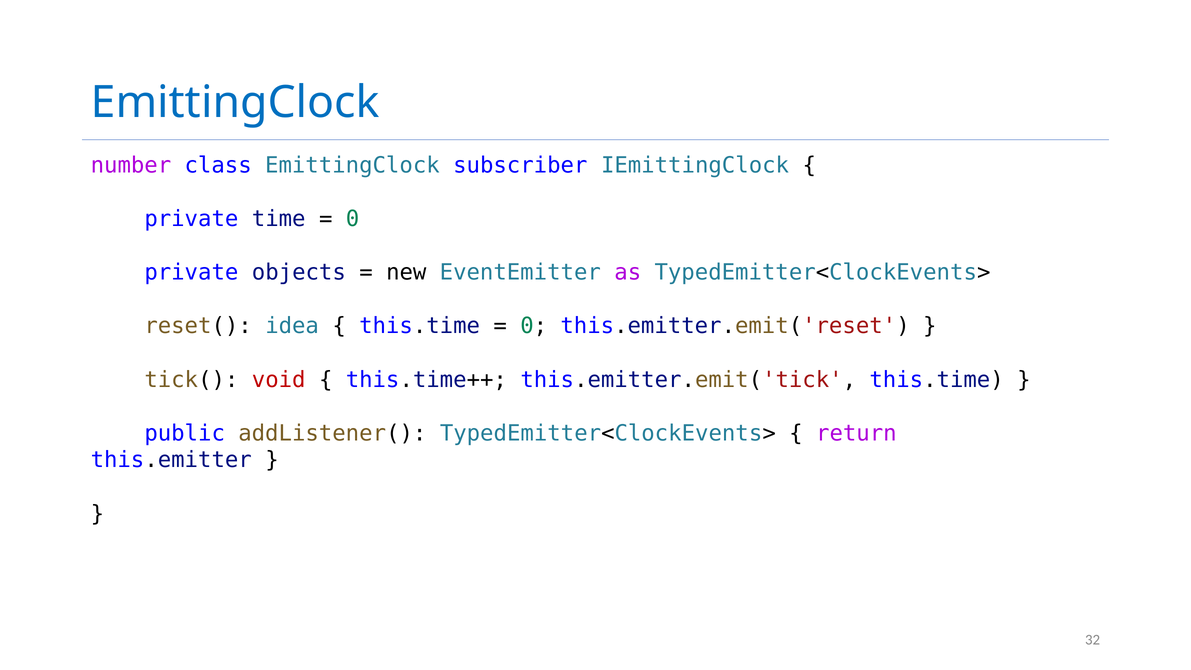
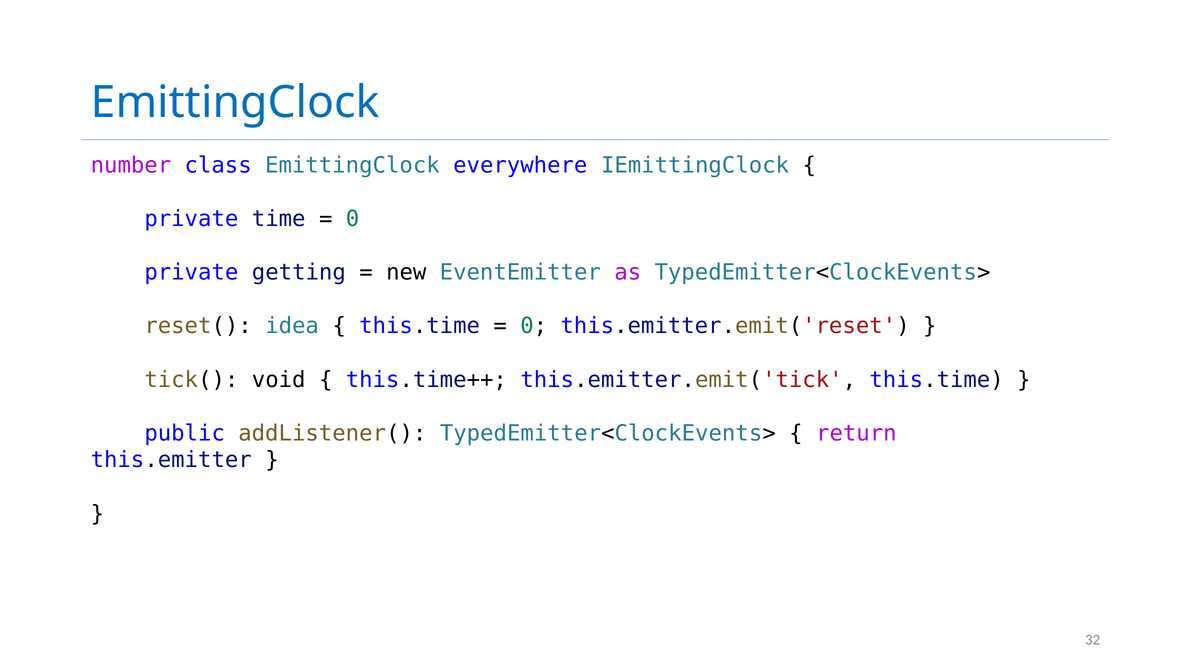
subscriber: subscriber -> everywhere (520, 165)
objects: objects -> getting (299, 272)
void colour: red -> black (279, 380)
